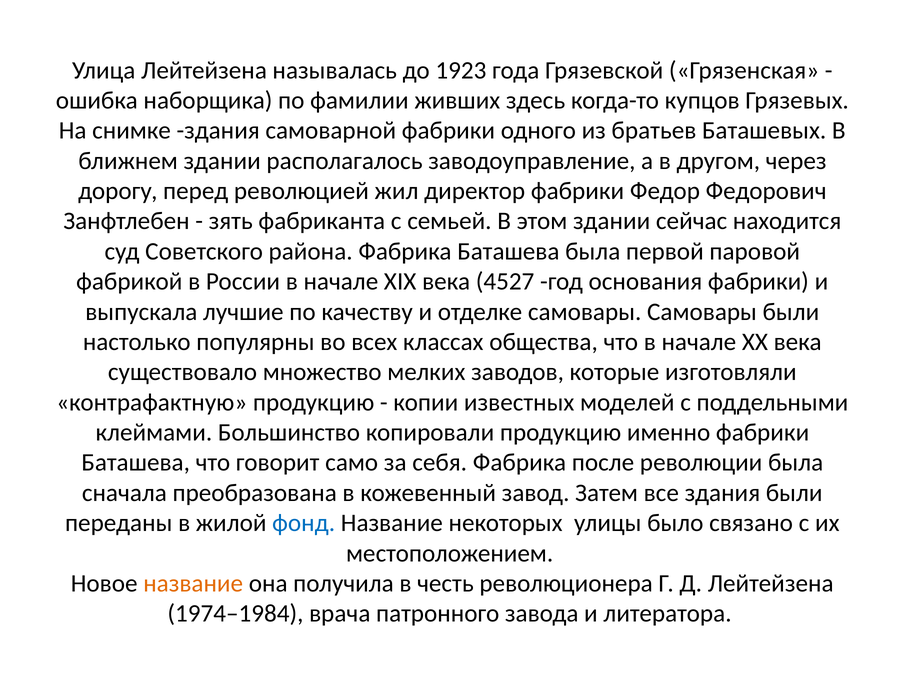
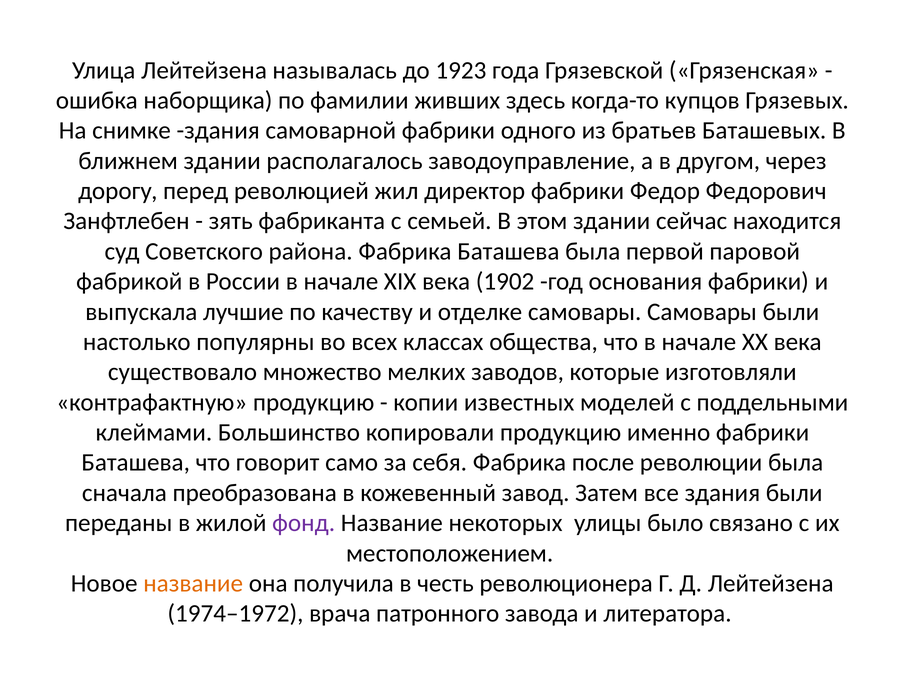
4527: 4527 -> 1902 (505, 281)
фонд colour: blue -> purple (304, 523)
1974–1984: 1974–1984 -> 1974–1972 (235, 613)
